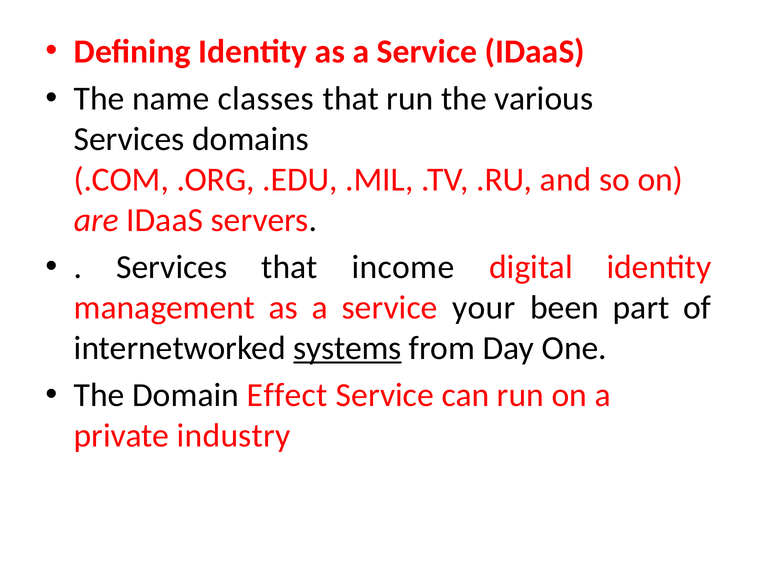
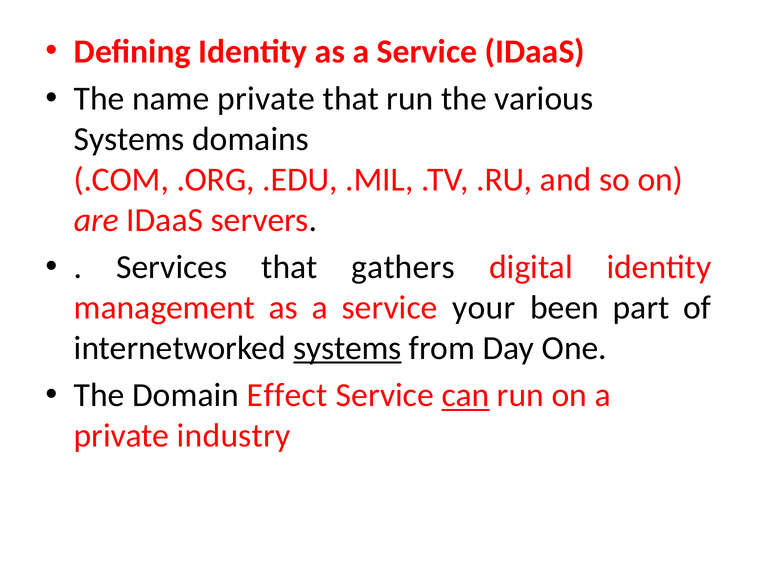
name classes: classes -> private (266, 99)
Services: Services -> Systems (129, 139)
income: income -> gathers (403, 267)
can underline: none -> present (465, 395)
